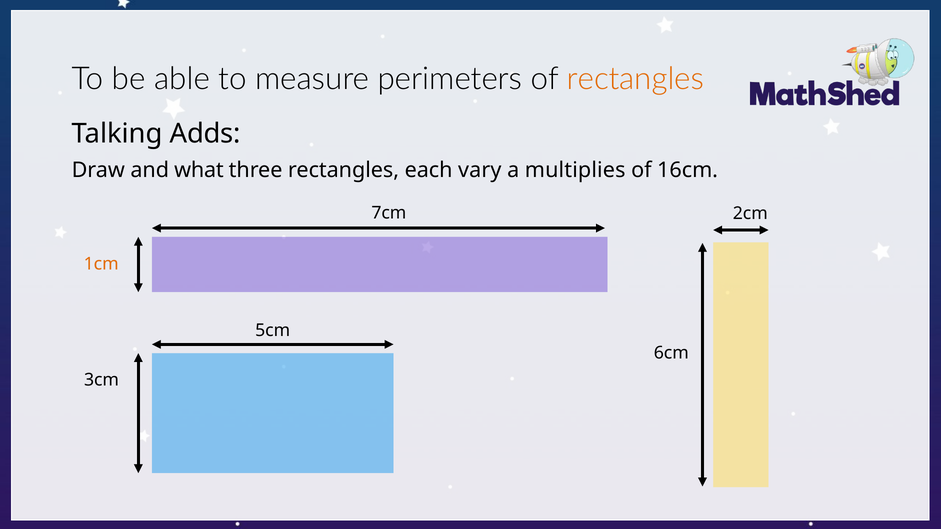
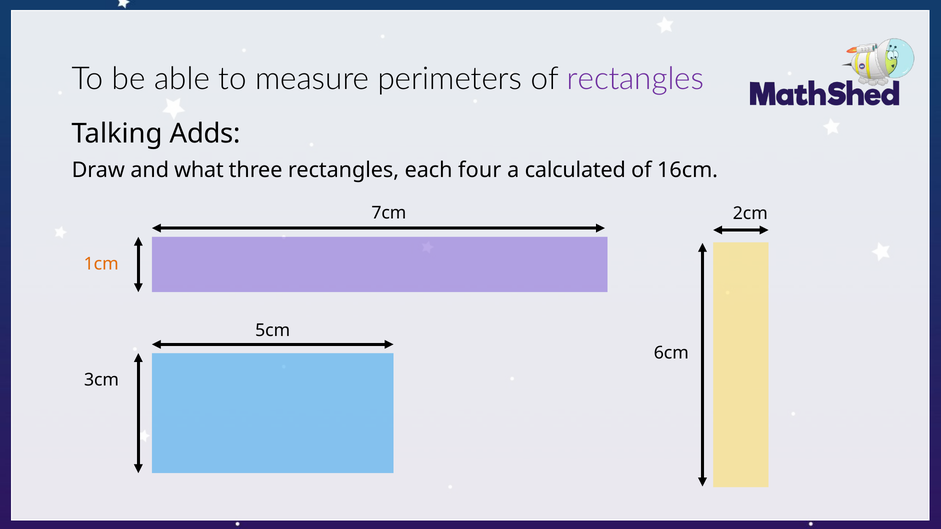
rectangles colour: orange -> purple (635, 79)
vary: vary -> four (480, 170)
multiplies: multiplies -> calculated (575, 170)
